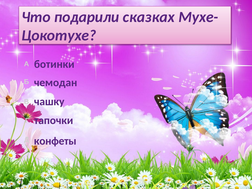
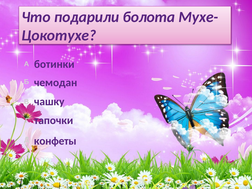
сказках: сказках -> болота (149, 17)
